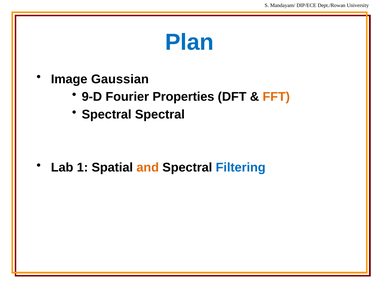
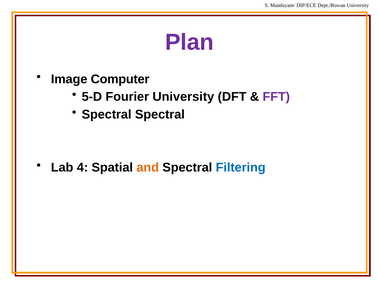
Plan colour: blue -> purple (189, 42)
Gaussian: Gaussian -> Computer (120, 79)
9-D: 9-D -> 5-D (92, 97)
Fourier Properties: Properties -> University (183, 97)
FFT colour: orange -> purple (276, 97)
1: 1 -> 4 (82, 168)
